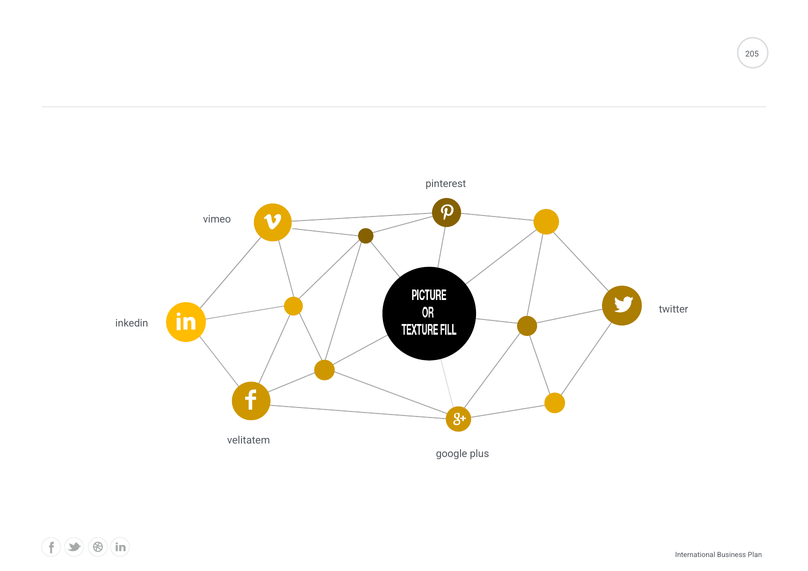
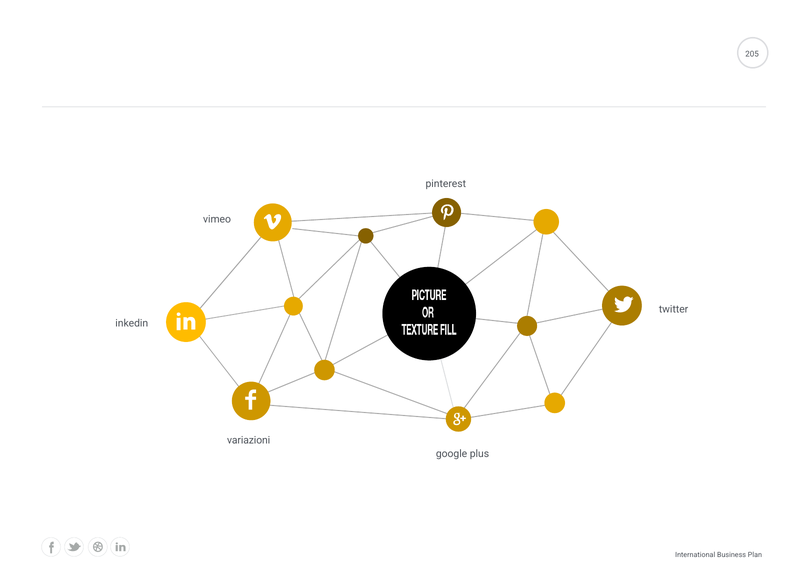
velitatem: velitatem -> variazioni (249, 440)
